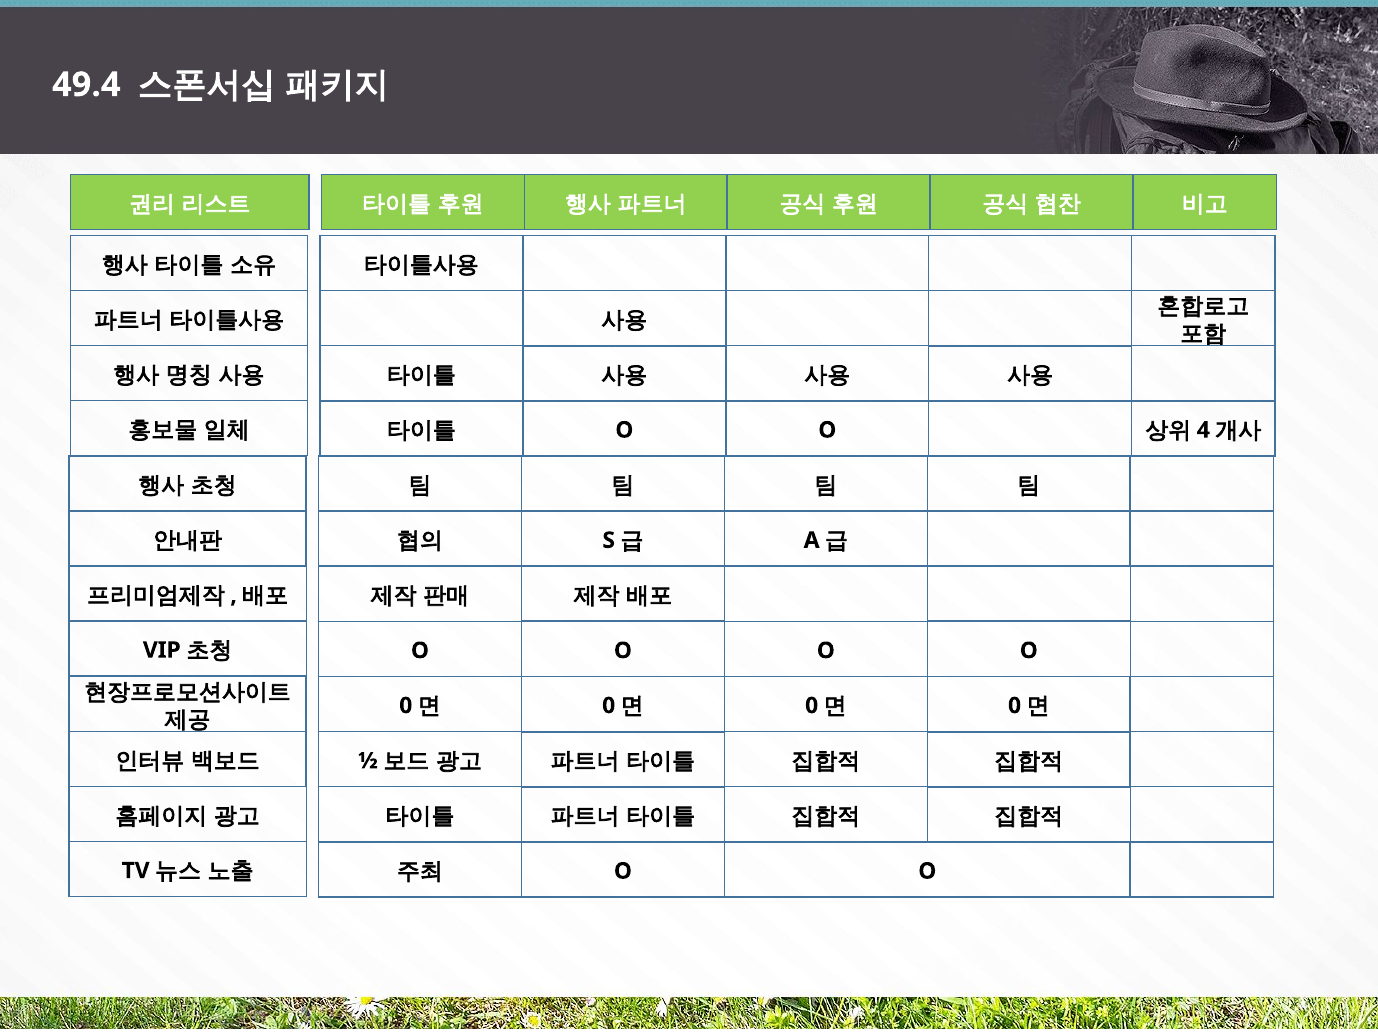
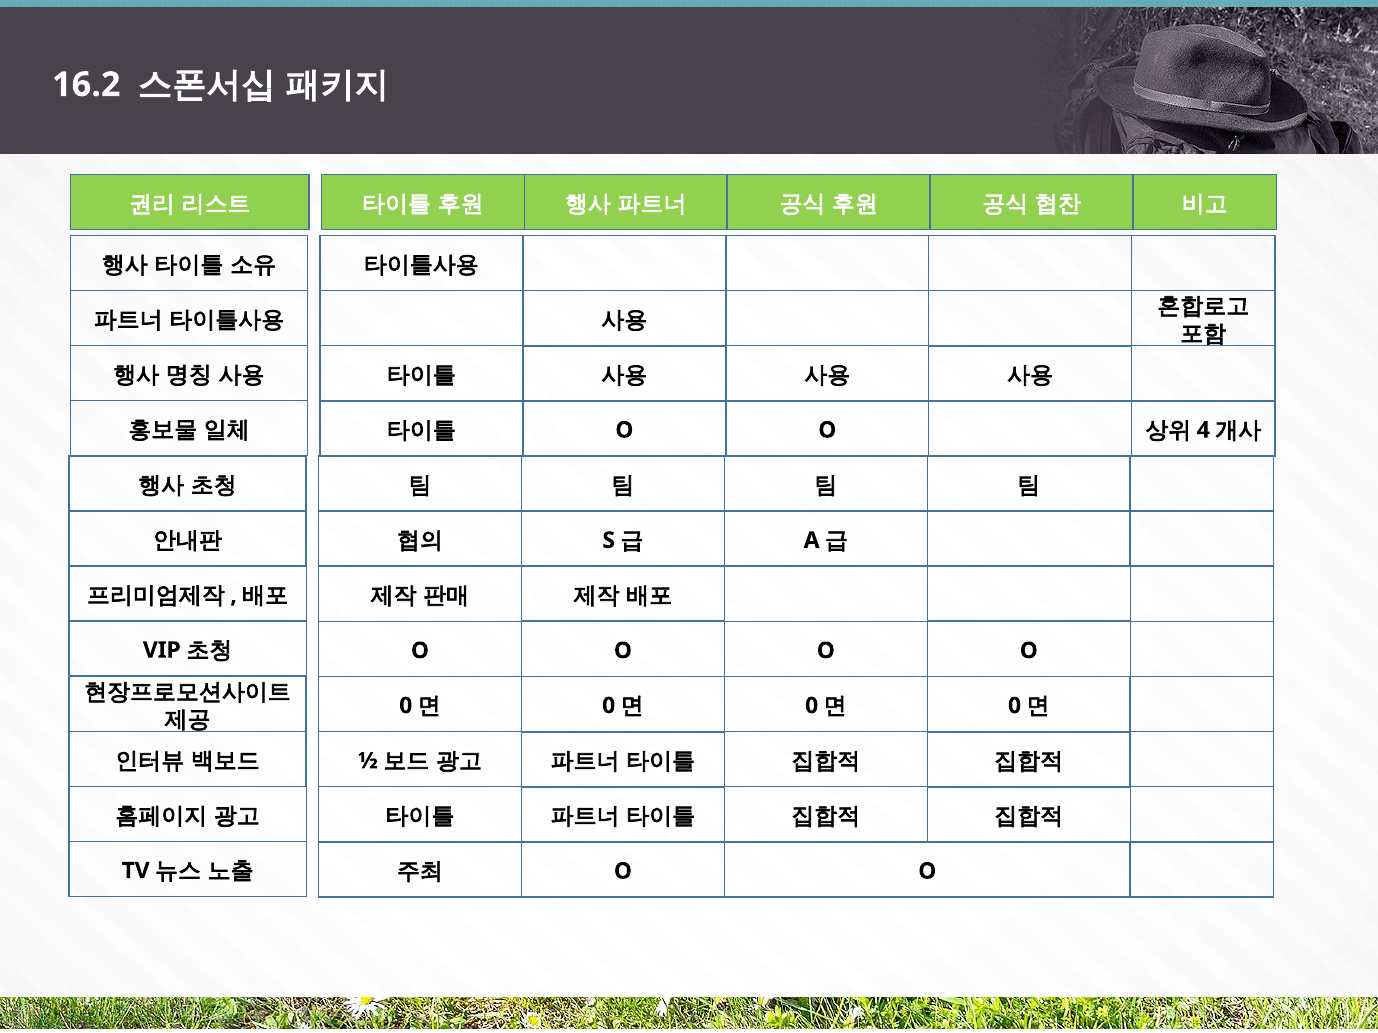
49.4: 49.4 -> 16.2 (86, 85)
